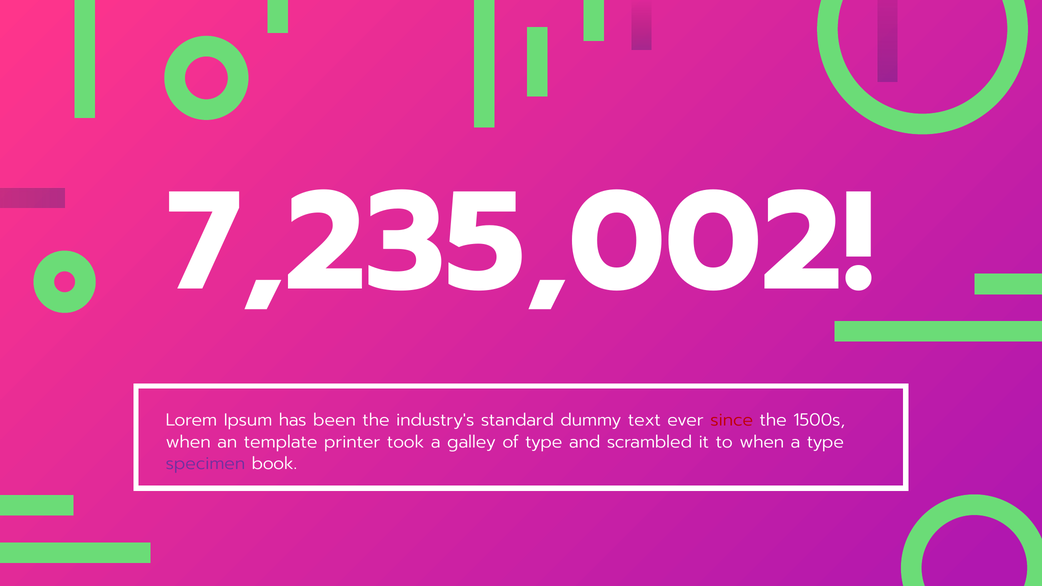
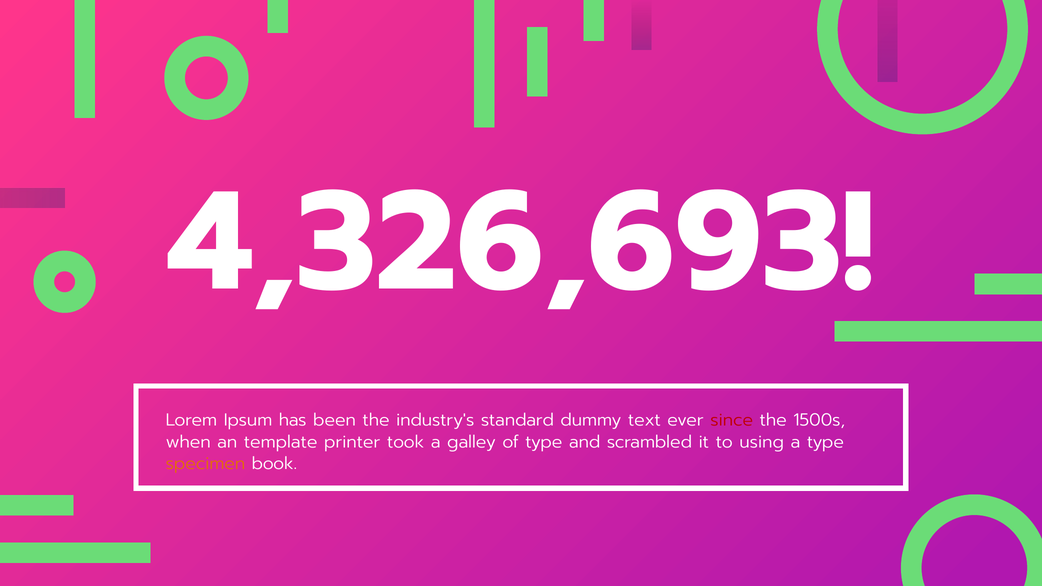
7,235,002: 7,235,002 -> 4,326,693 (521, 243)
to when: when -> using (762, 442)
specimen colour: purple -> orange (205, 464)
